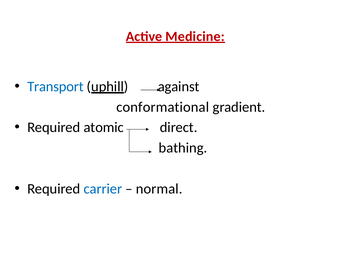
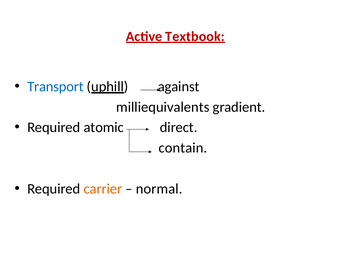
Medicine: Medicine -> Textbook (195, 36)
conformational: conformational -> milliequivalents (163, 107)
bathing: bathing -> contain (183, 148)
carrier colour: blue -> orange (103, 189)
